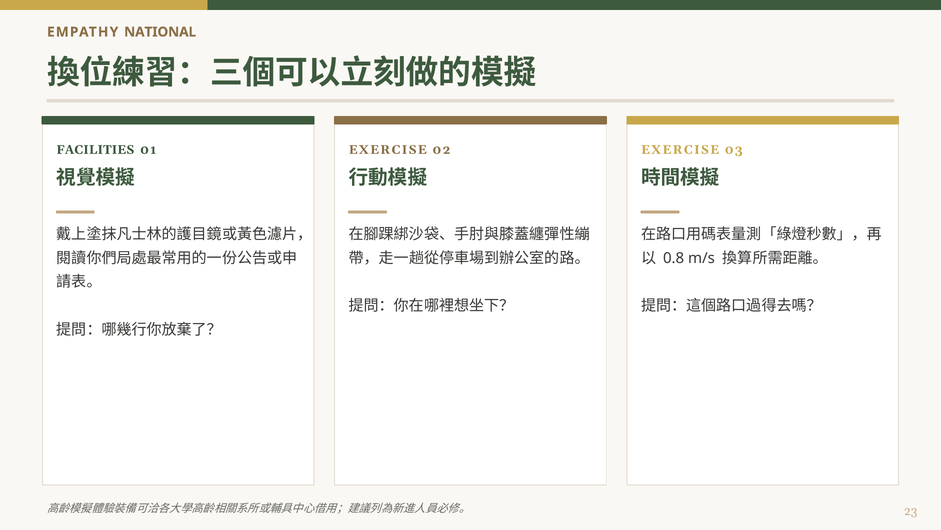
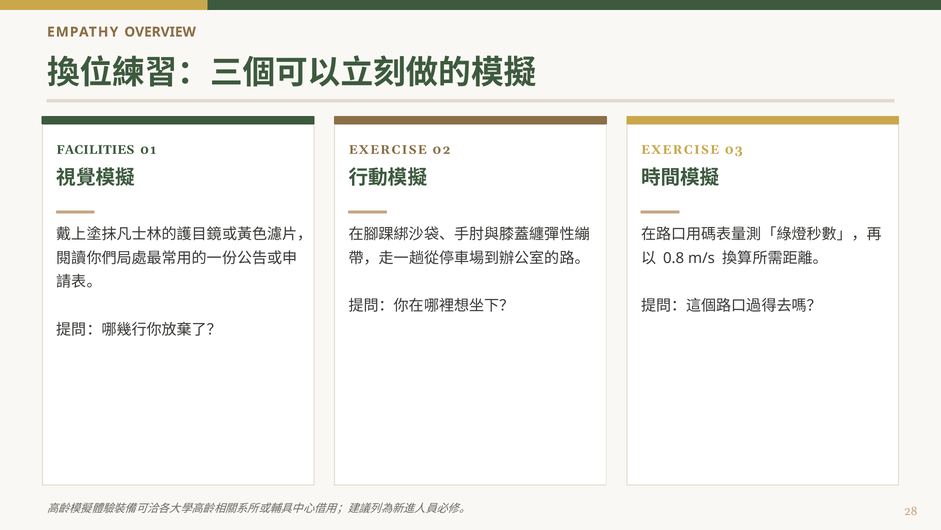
NATIONAL: NATIONAL -> OVERVIEW (160, 32)
23: 23 -> 28 (911, 511)
